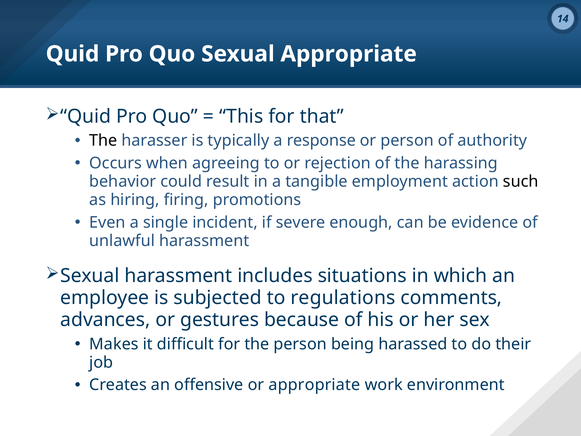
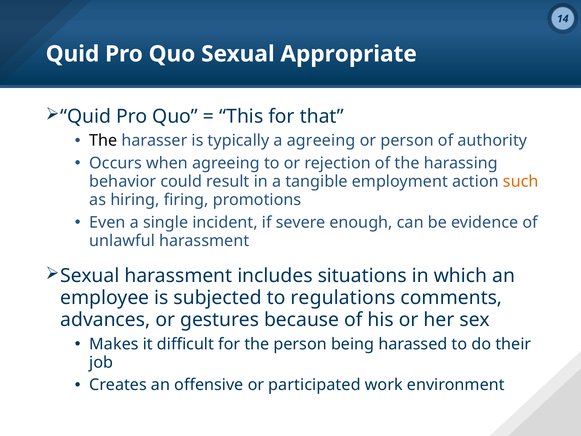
a response: response -> agreeing (321, 141)
such colour: black -> orange (521, 181)
or appropriate: appropriate -> participated (314, 385)
